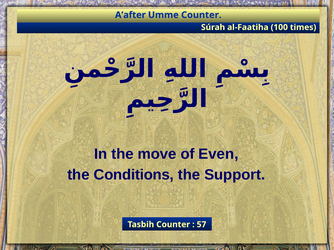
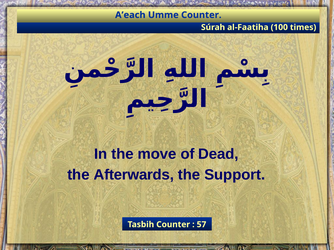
A’after: A’after -> A’each (130, 15)
Even: Even -> Dead (218, 154)
Conditions: Conditions -> Afterwards (134, 175)
